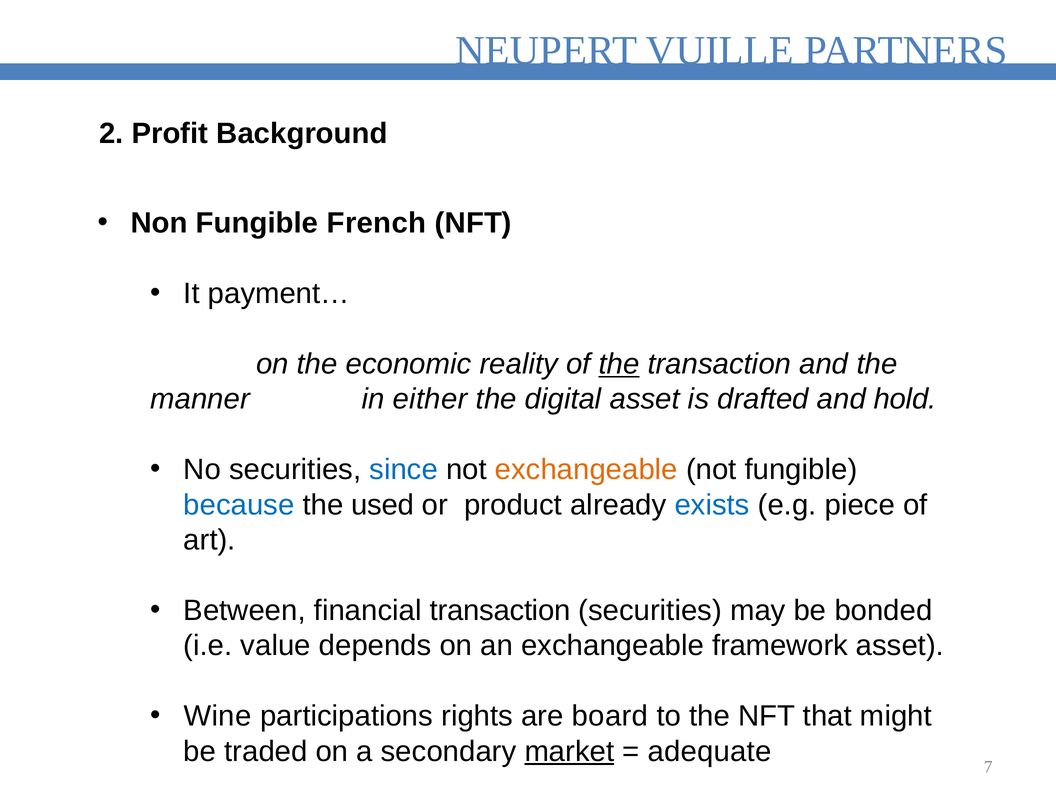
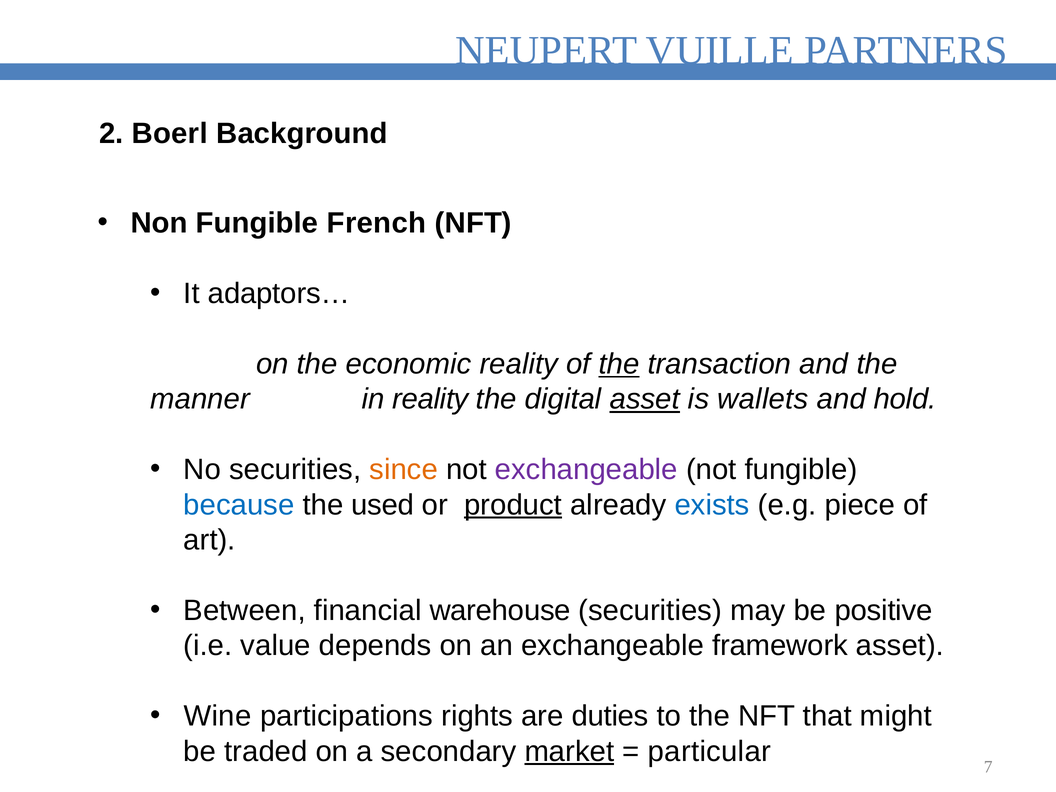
Profit: Profit -> Boerl (170, 133)
payment…: payment… -> adaptors… (279, 294)
in either: either -> reality (430, 399)
asset underline: none -> present (645, 399)
drafted: drafted -> wallets (763, 399)
since colour: blue -> orange (404, 470)
exchangeable colour: orange -> purple (586, 470)
product underline: none -> present (513, 505)
financial transaction: transaction -> warehouse (500, 611)
bonded: bonded -> positive (884, 611)
board: board -> duties (610, 716)
adequate: adequate -> particular (710, 751)
